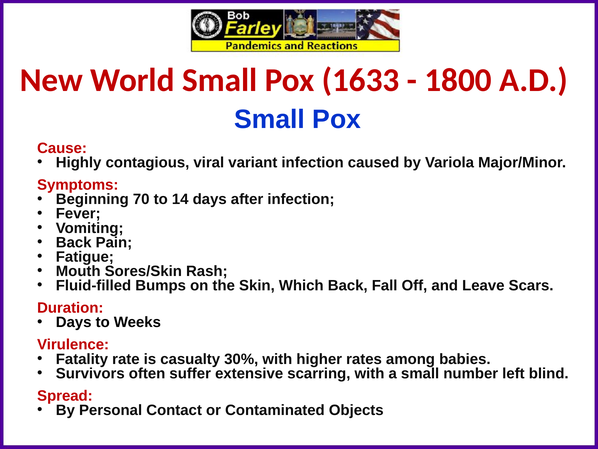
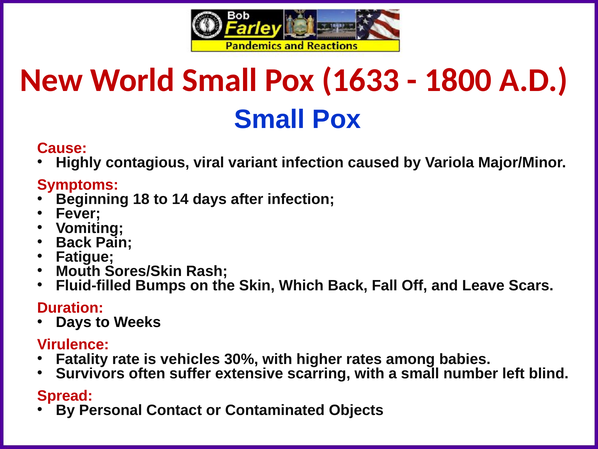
70: 70 -> 18 (141, 199)
casualty: casualty -> vehicles (190, 359)
